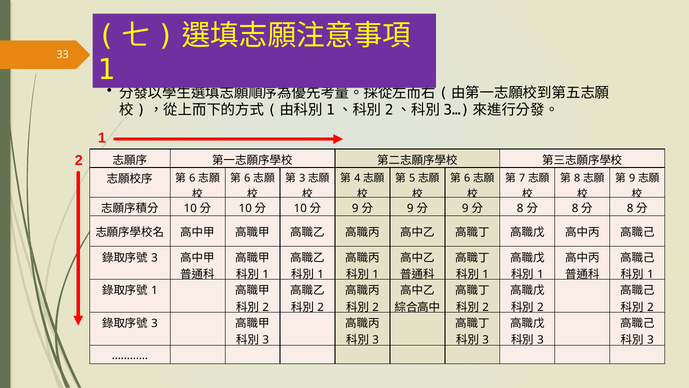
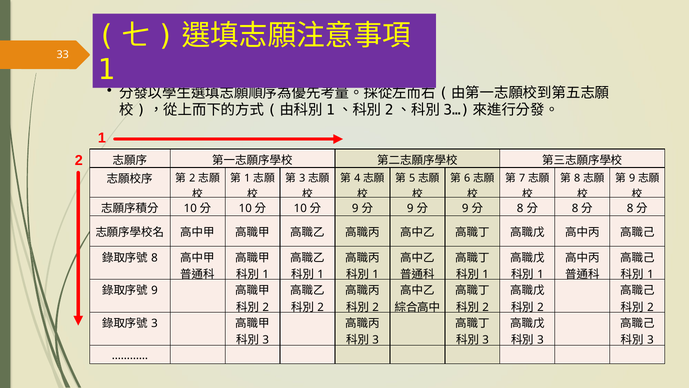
6: 6 -> 1 (247, 178)
6: 6 -> 2 (192, 178)
3: 3 -> 8 (154, 257)
1: 1 -> 9 (154, 290)
